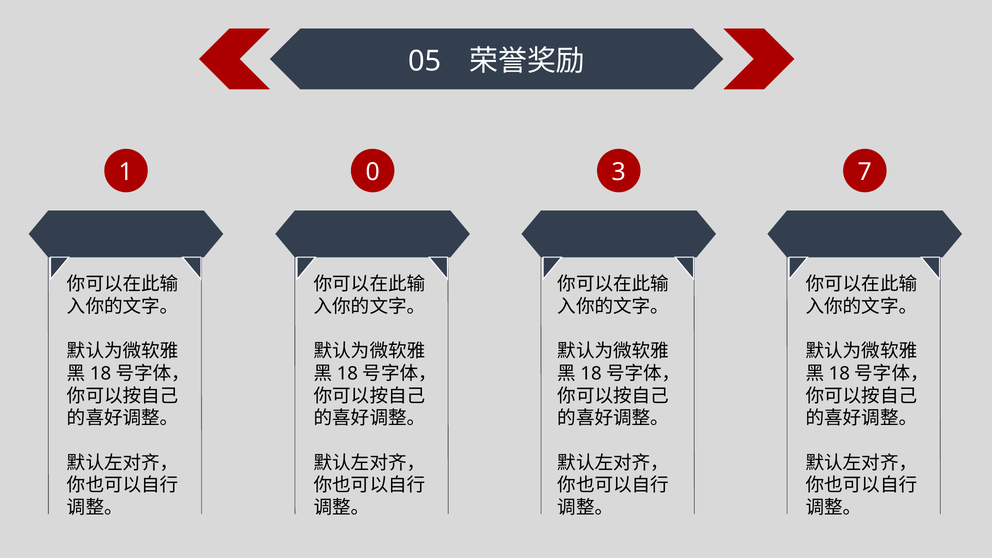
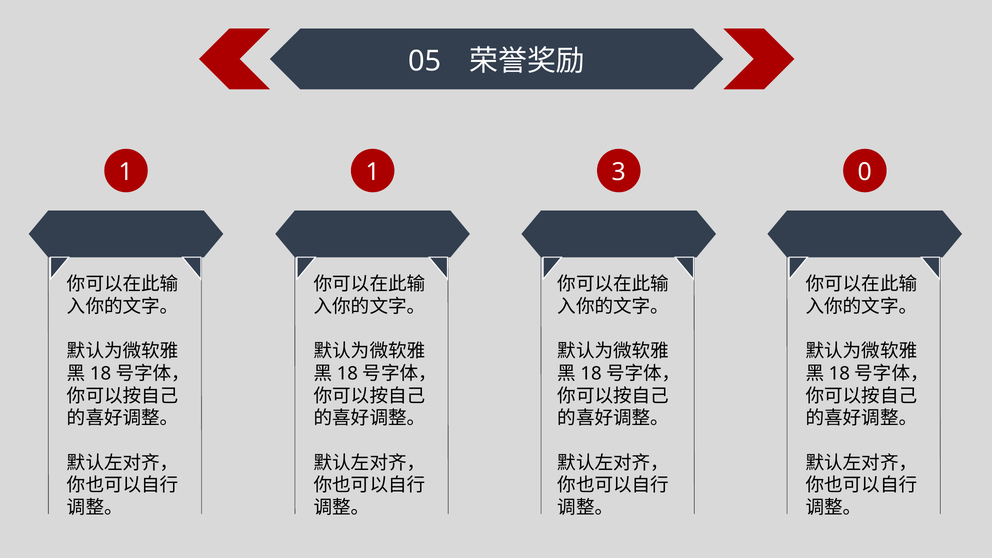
1 0: 0 -> 1 (373, 172)
7: 7 -> 0 (865, 172)
